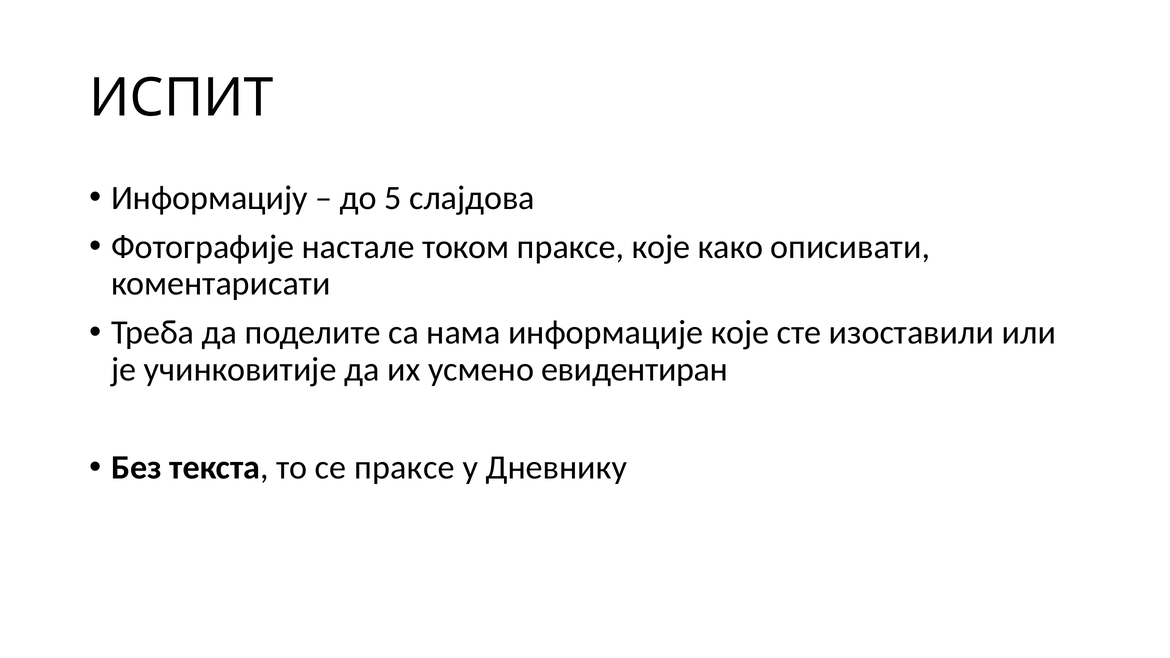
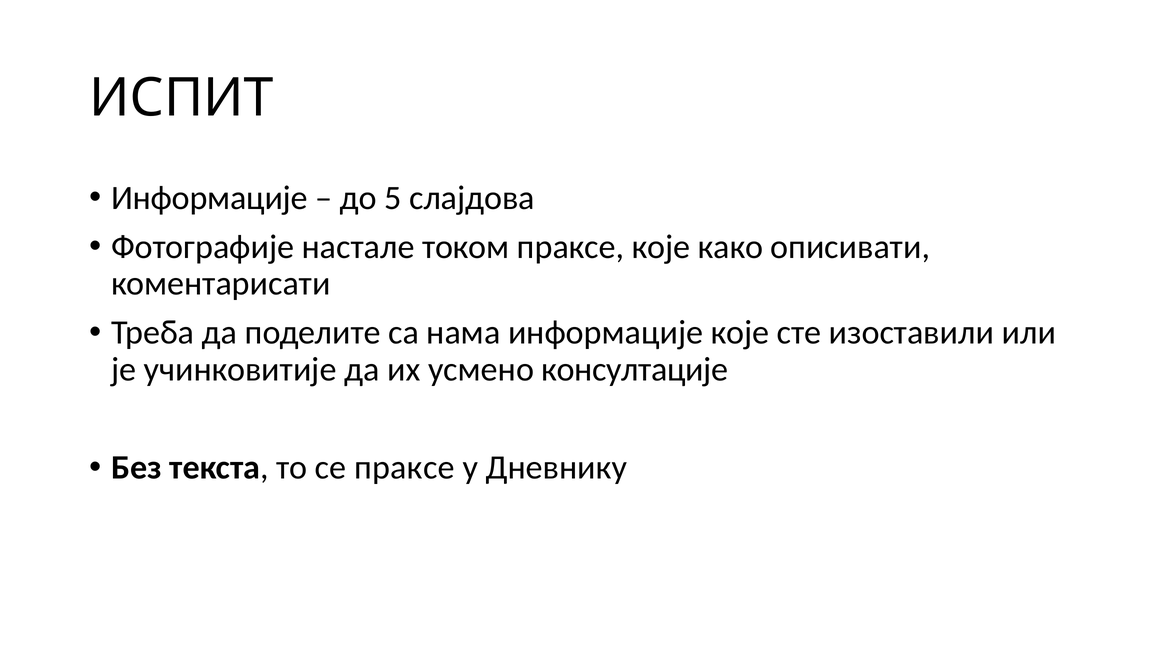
Информацију: Информацију -> Информације (209, 198)
евидентиран: евидентиран -> консултације (635, 370)
